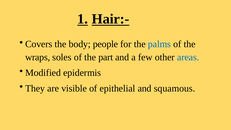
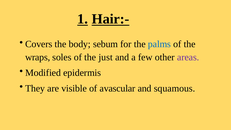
people: people -> sebum (105, 44)
part: part -> just (106, 57)
areas colour: blue -> purple (188, 57)
epithelial: epithelial -> avascular (118, 88)
